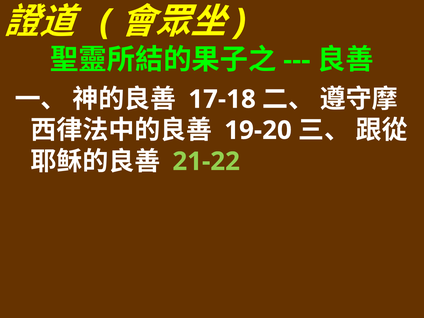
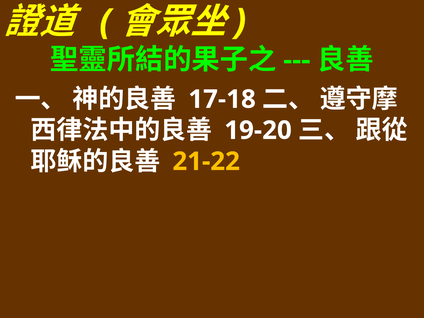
21-22 colour: light green -> yellow (206, 161)
